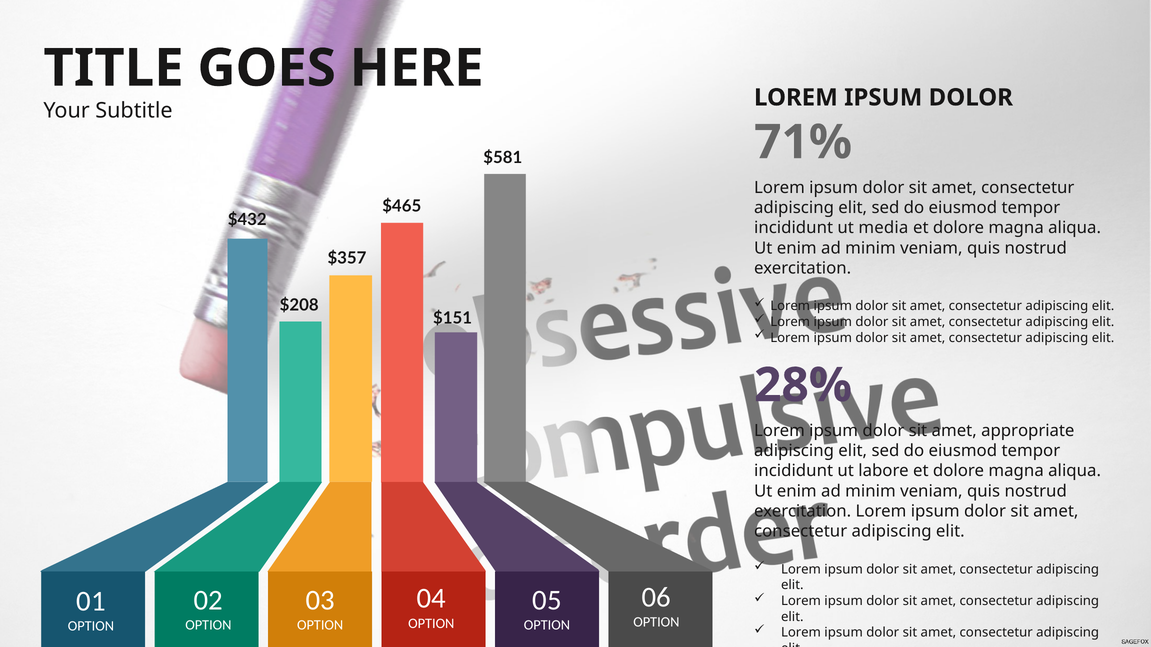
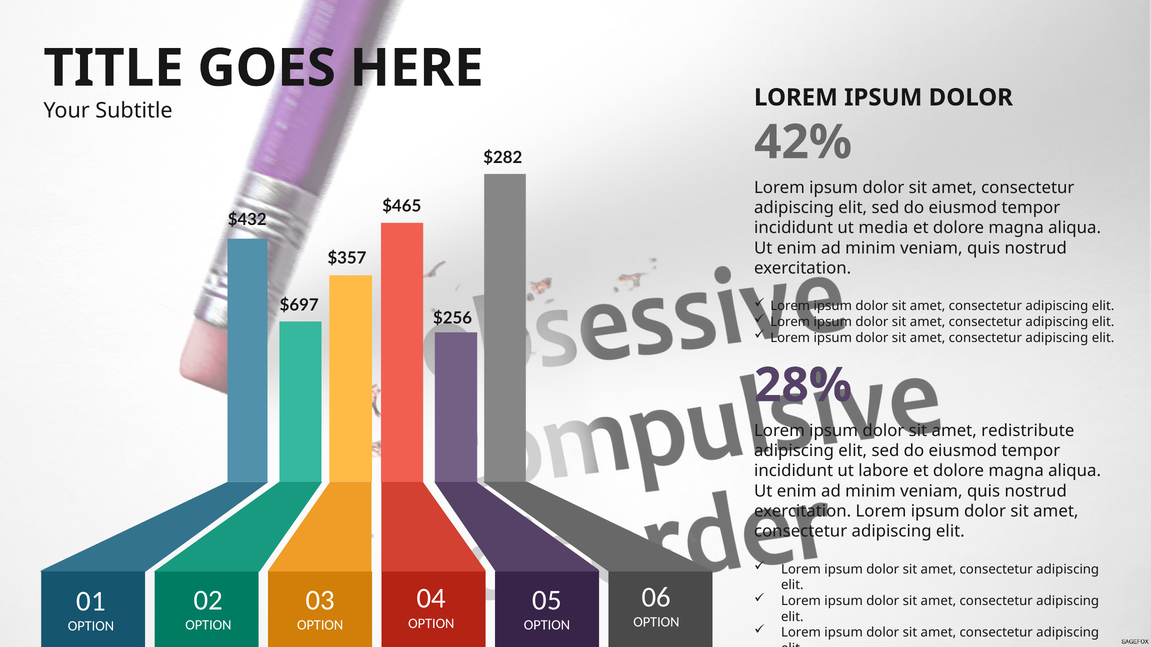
71%: 71% -> 42% (803, 142)
$581: $581 -> $282 (503, 158)
$208: $208 -> $697 (299, 305)
$151: $151 -> $256 (453, 318)
appropriate: appropriate -> redistribute (1028, 431)
